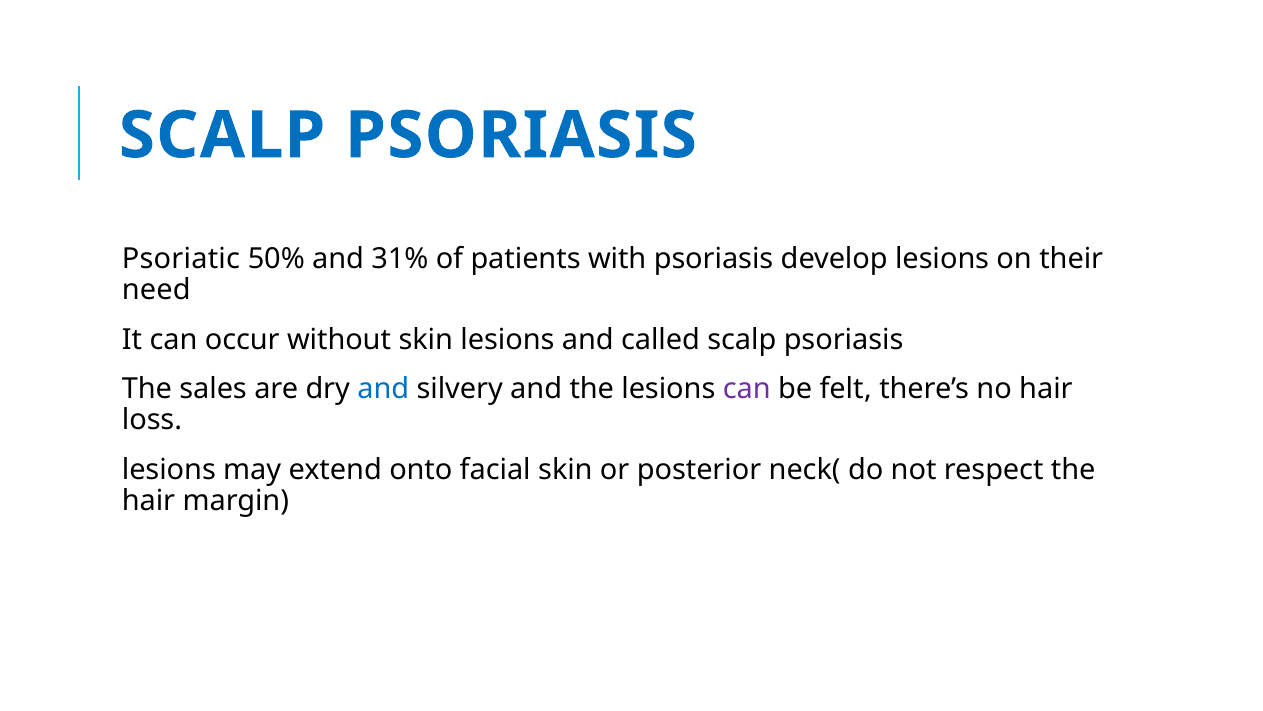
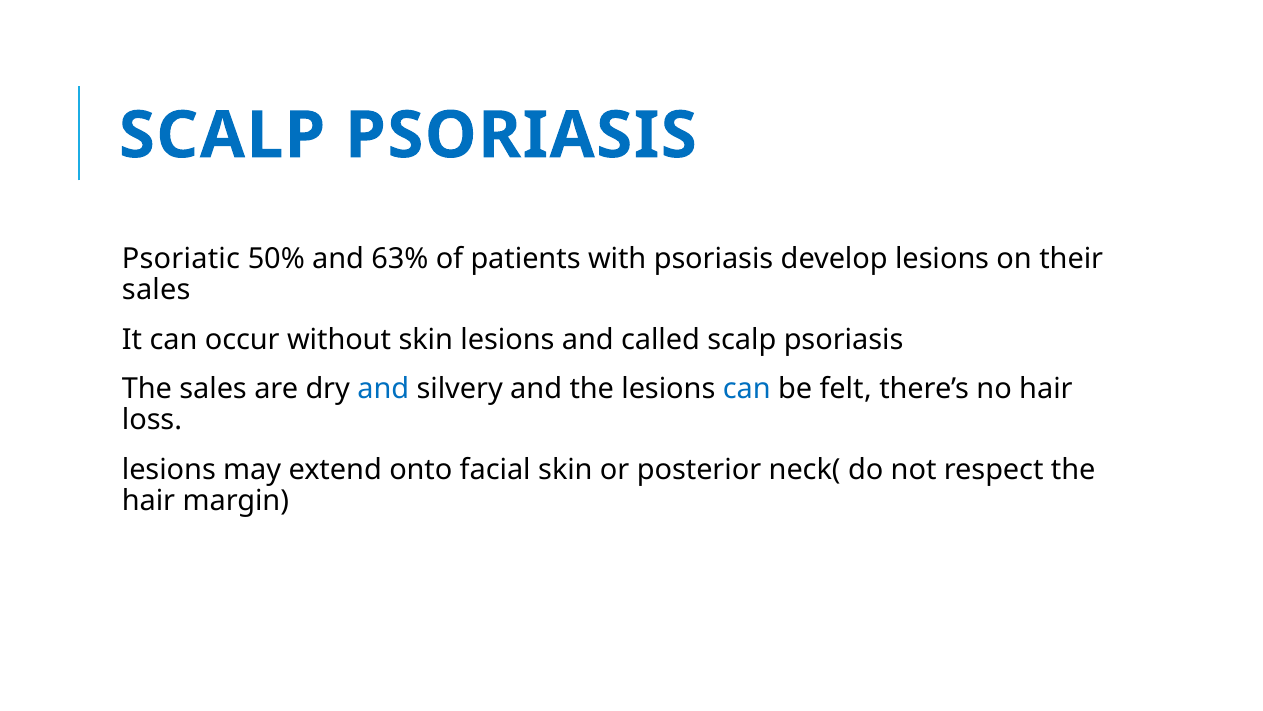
31%: 31% -> 63% (400, 259)
need: need -> sales (156, 290)
can colour: purple -> blue (747, 389)
